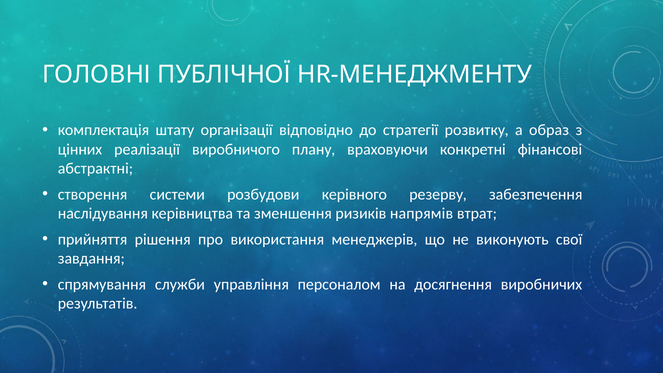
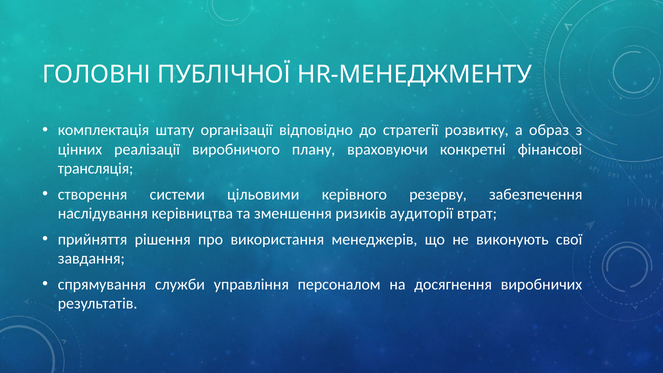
абстрактні: абстрактні -> трансляція (96, 168)
розбудови: розбудови -> цільовими (263, 194)
напрямів: напрямів -> аудиторії (422, 213)
